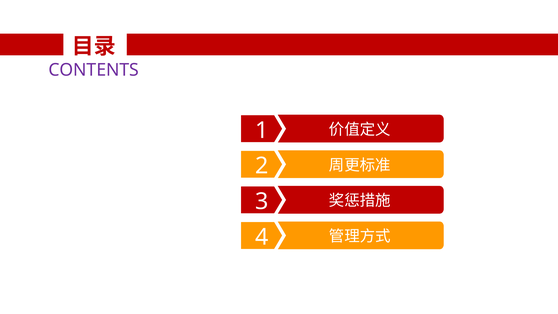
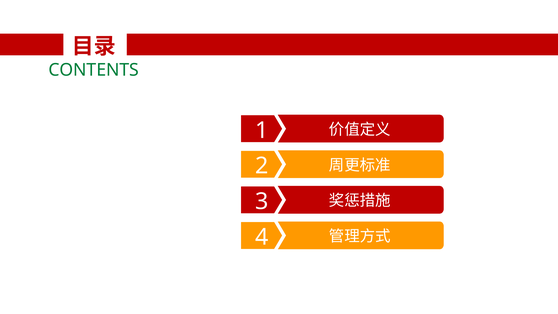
CONTENTS colour: purple -> green (94, 70)
